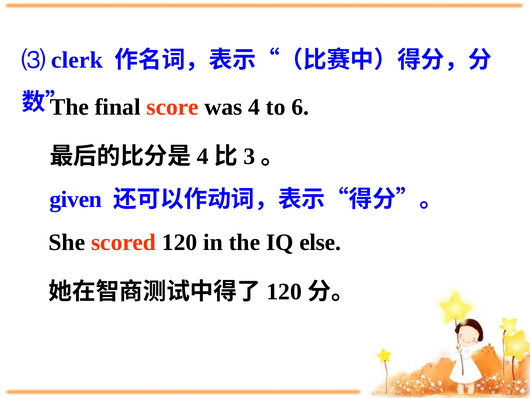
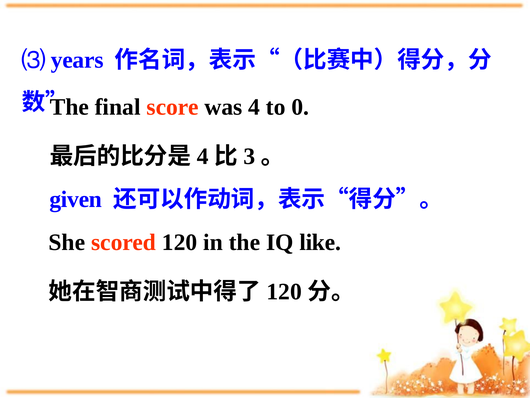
clerk: clerk -> years (77, 60)
6: 6 -> 0 (300, 107)
else: else -> like (320, 242)
